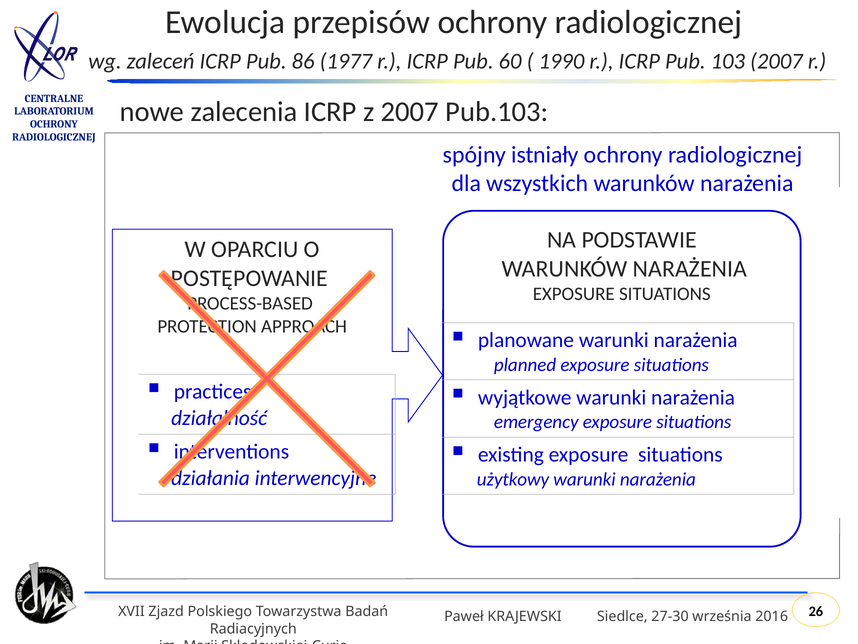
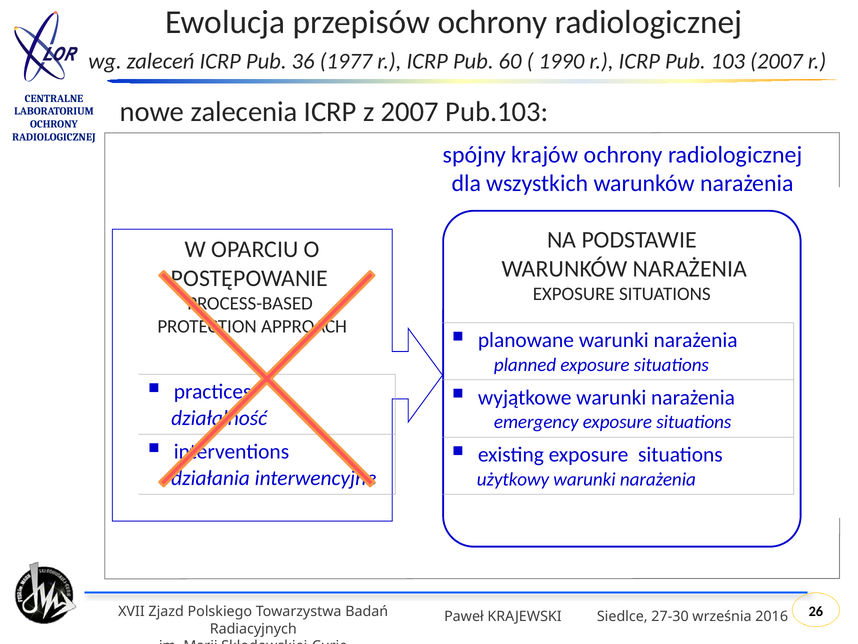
86: 86 -> 36 (303, 61)
istniały: istniały -> krajów (545, 155)
